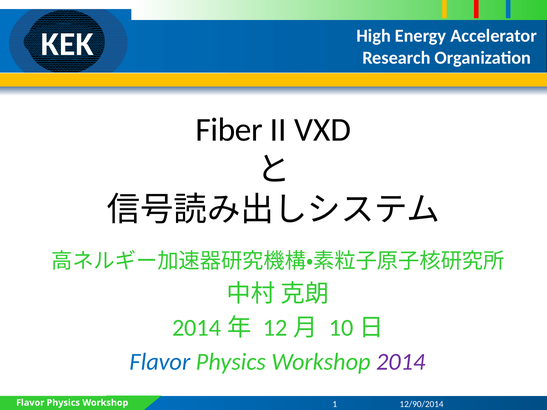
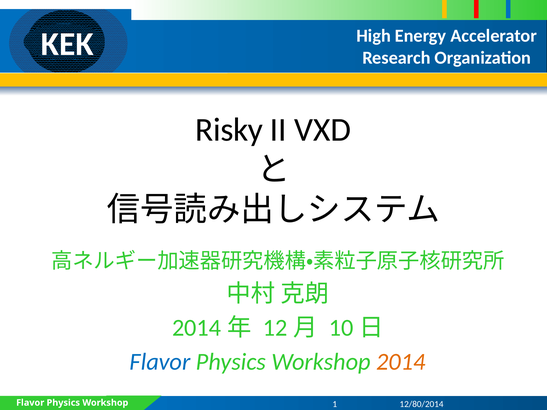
Fiber: Fiber -> Risky (229, 130)
2014 colour: purple -> orange (401, 362)
12/90/2014: 12/90/2014 -> 12/80/2014 (422, 404)
